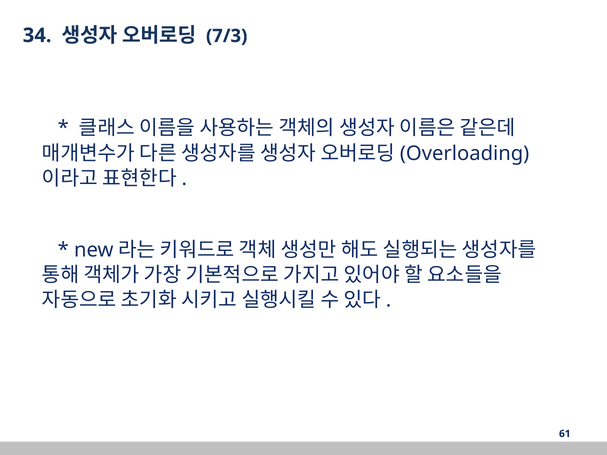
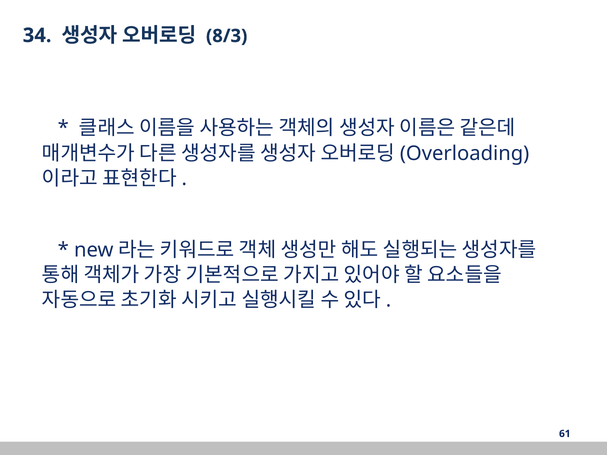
7/3: 7/3 -> 8/3 (227, 36)
